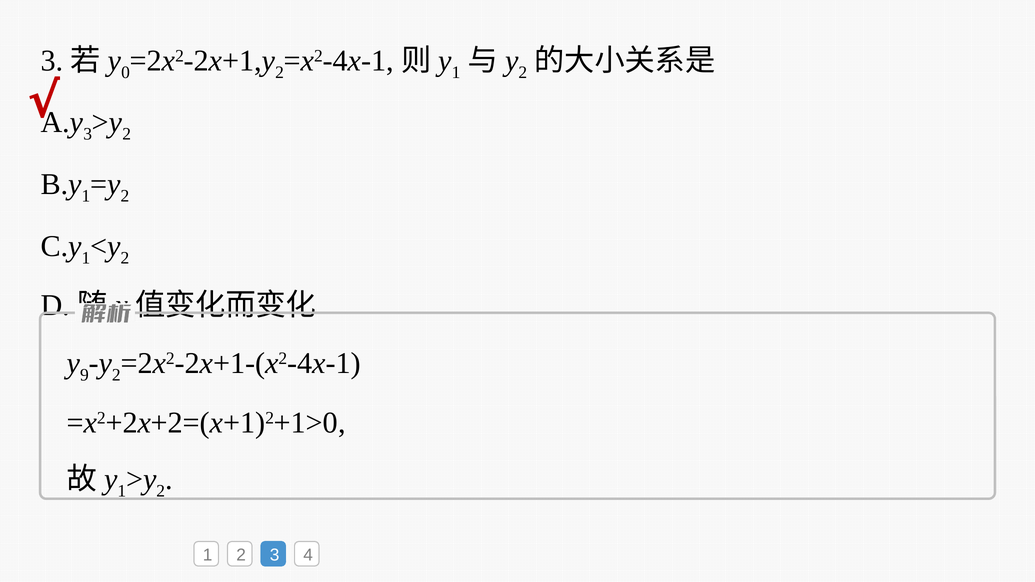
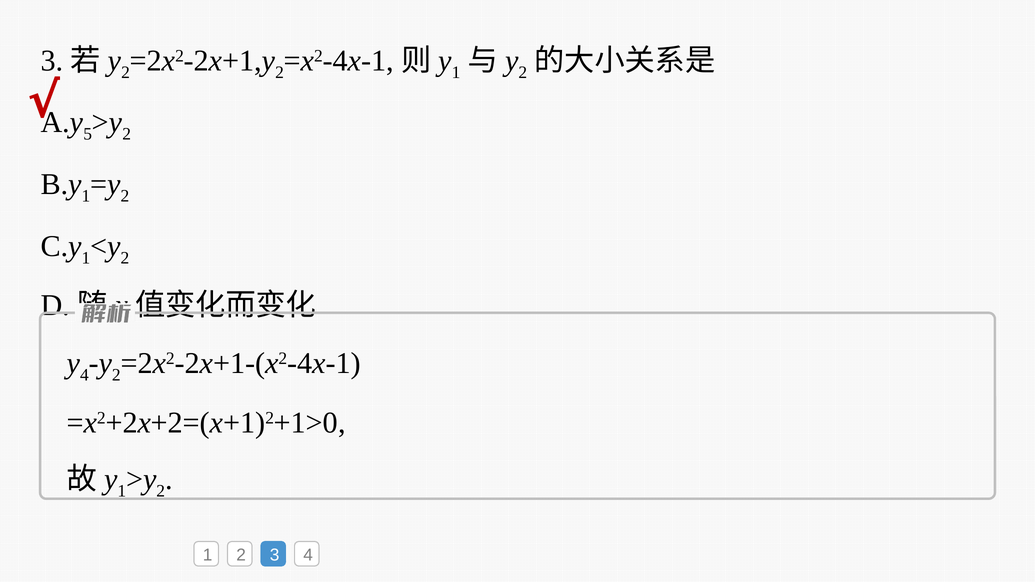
0: 0 -> 2 (126, 72)
3: 3 -> 5 (88, 134)
9: 9 -> 4 (84, 375)
